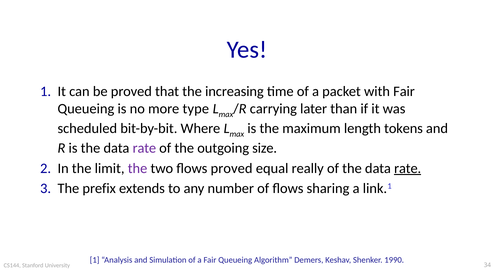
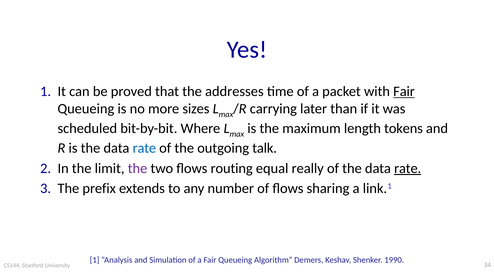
increasing: increasing -> addresses (234, 91)
Fair underline: none -> present (404, 91)
type: type -> sizes (196, 109)
rate colour: purple -> blue (144, 148)
size: size -> talk (265, 148)
flows proved: proved -> routing (232, 168)
